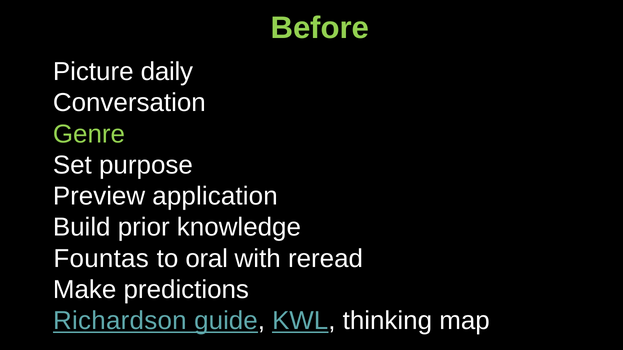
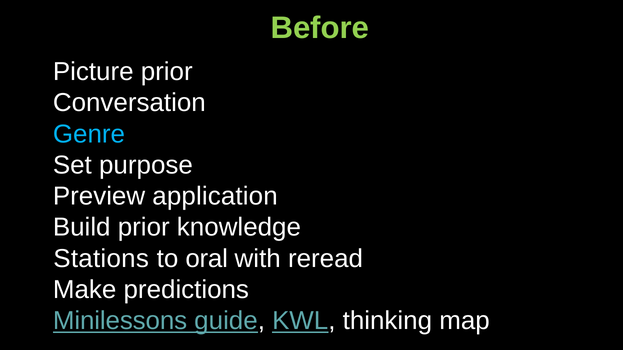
Picture daily: daily -> prior (167, 72)
Genre colour: light green -> light blue (89, 134)
Fountas: Fountas -> Stations (101, 259)
Richardson: Richardson -> Minilessons (120, 321)
